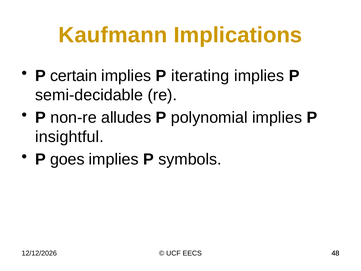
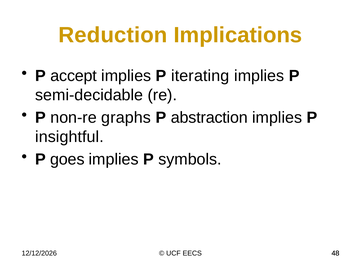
Kaufmann: Kaufmann -> Reduction (113, 35)
certain: certain -> accept (74, 76)
alludes: alludes -> graphs (126, 117)
polynomial: polynomial -> abstraction (209, 117)
